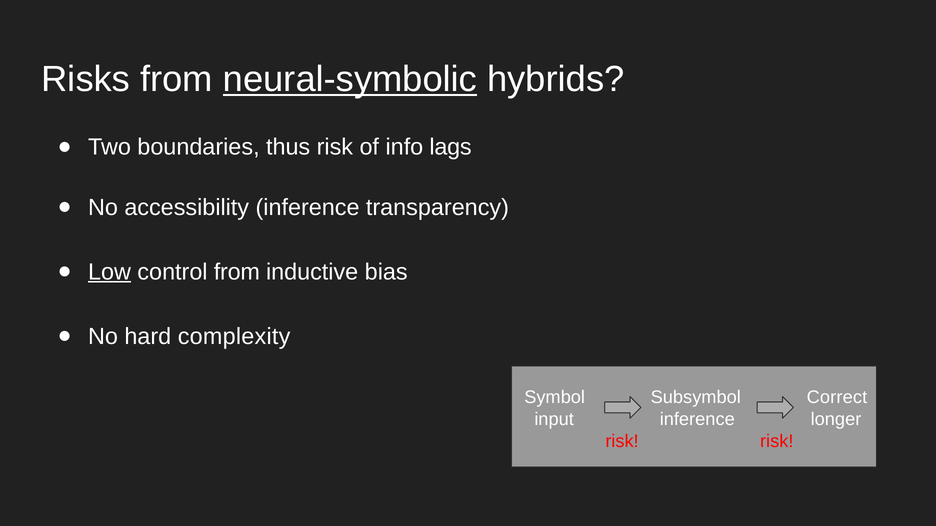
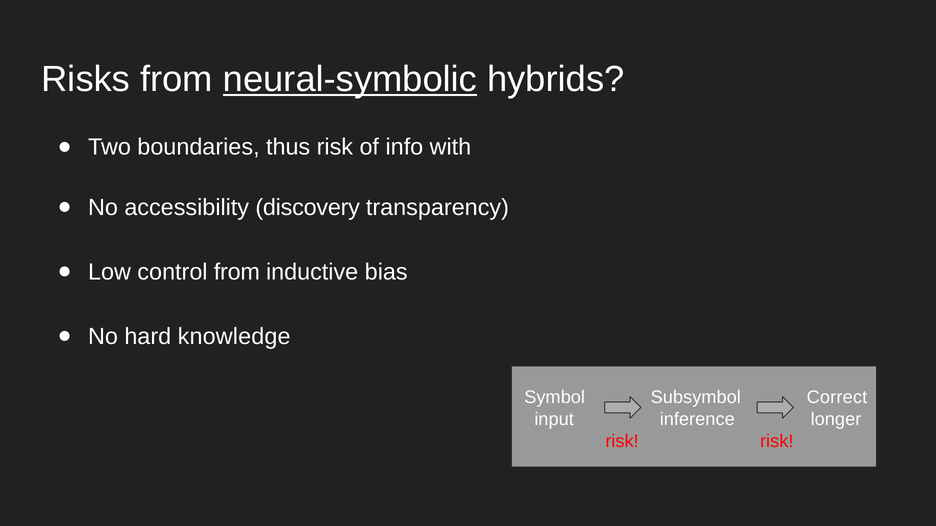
lags: lags -> with (450, 147)
accessibility inference: inference -> discovery (308, 208)
Low underline: present -> none (109, 272)
complexity: complexity -> knowledge (234, 337)
